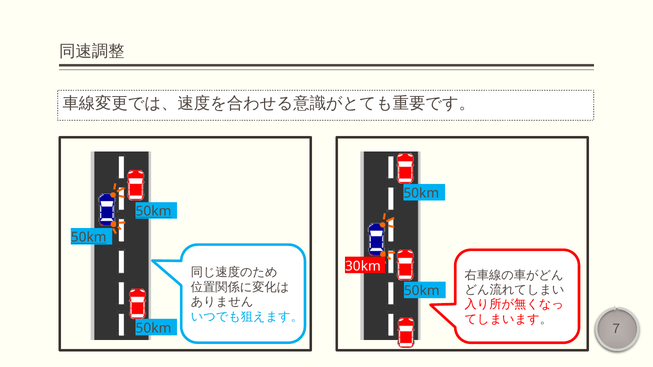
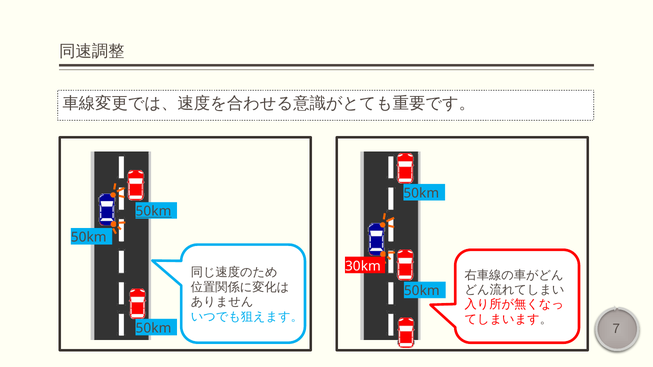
50km underline: present -> none (89, 238)
